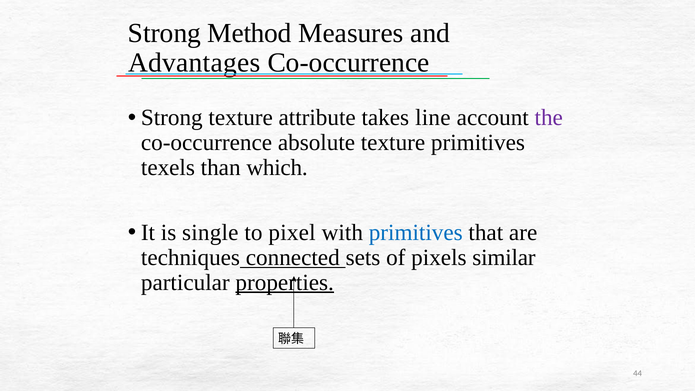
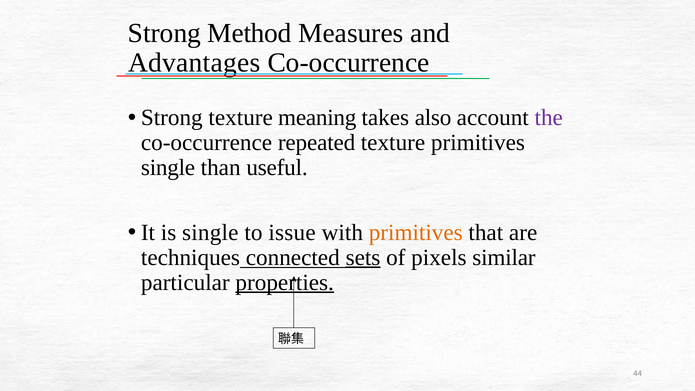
attribute: attribute -> meaning (317, 118)
line: line -> also (433, 118)
absolute: absolute -> repeated (317, 143)
texels: texels -> single (168, 168)
which: which -> useful (277, 168)
pixel: pixel -> issue (292, 232)
primitives colour: blue -> orange (416, 232)
sets underline: none -> present (363, 257)
